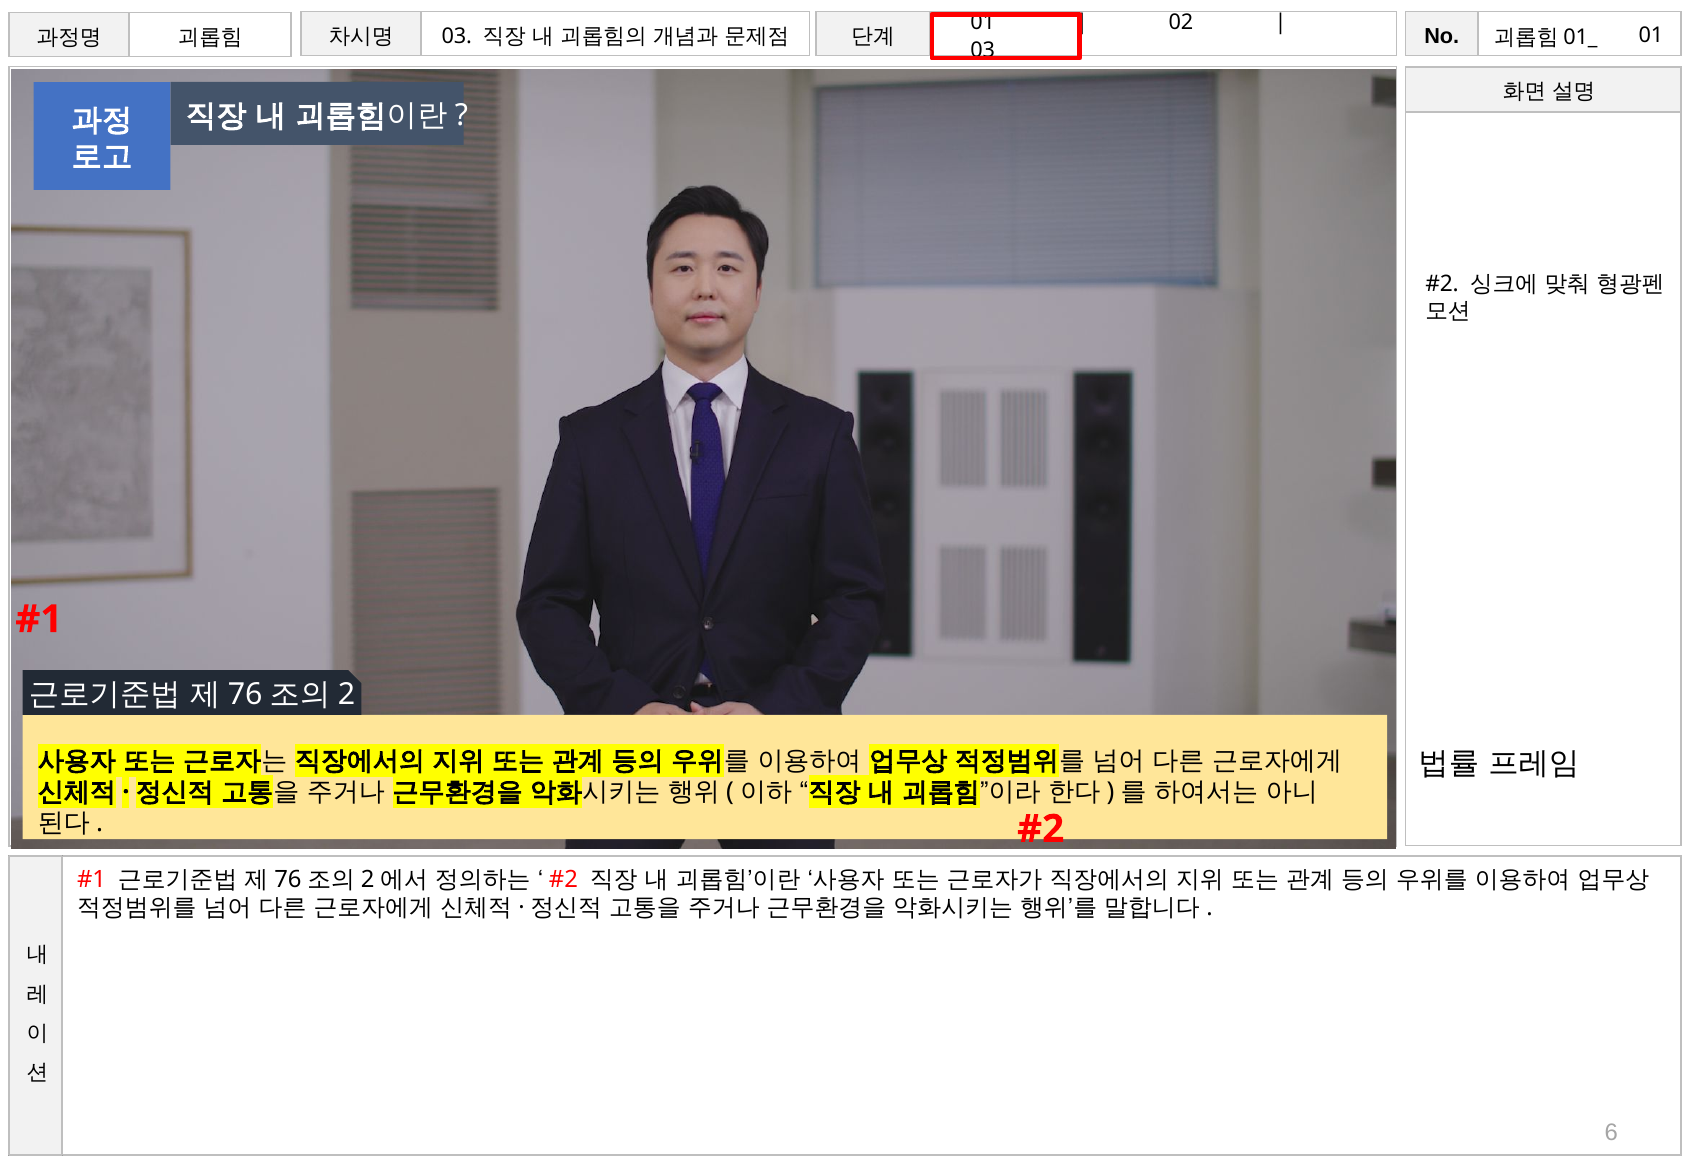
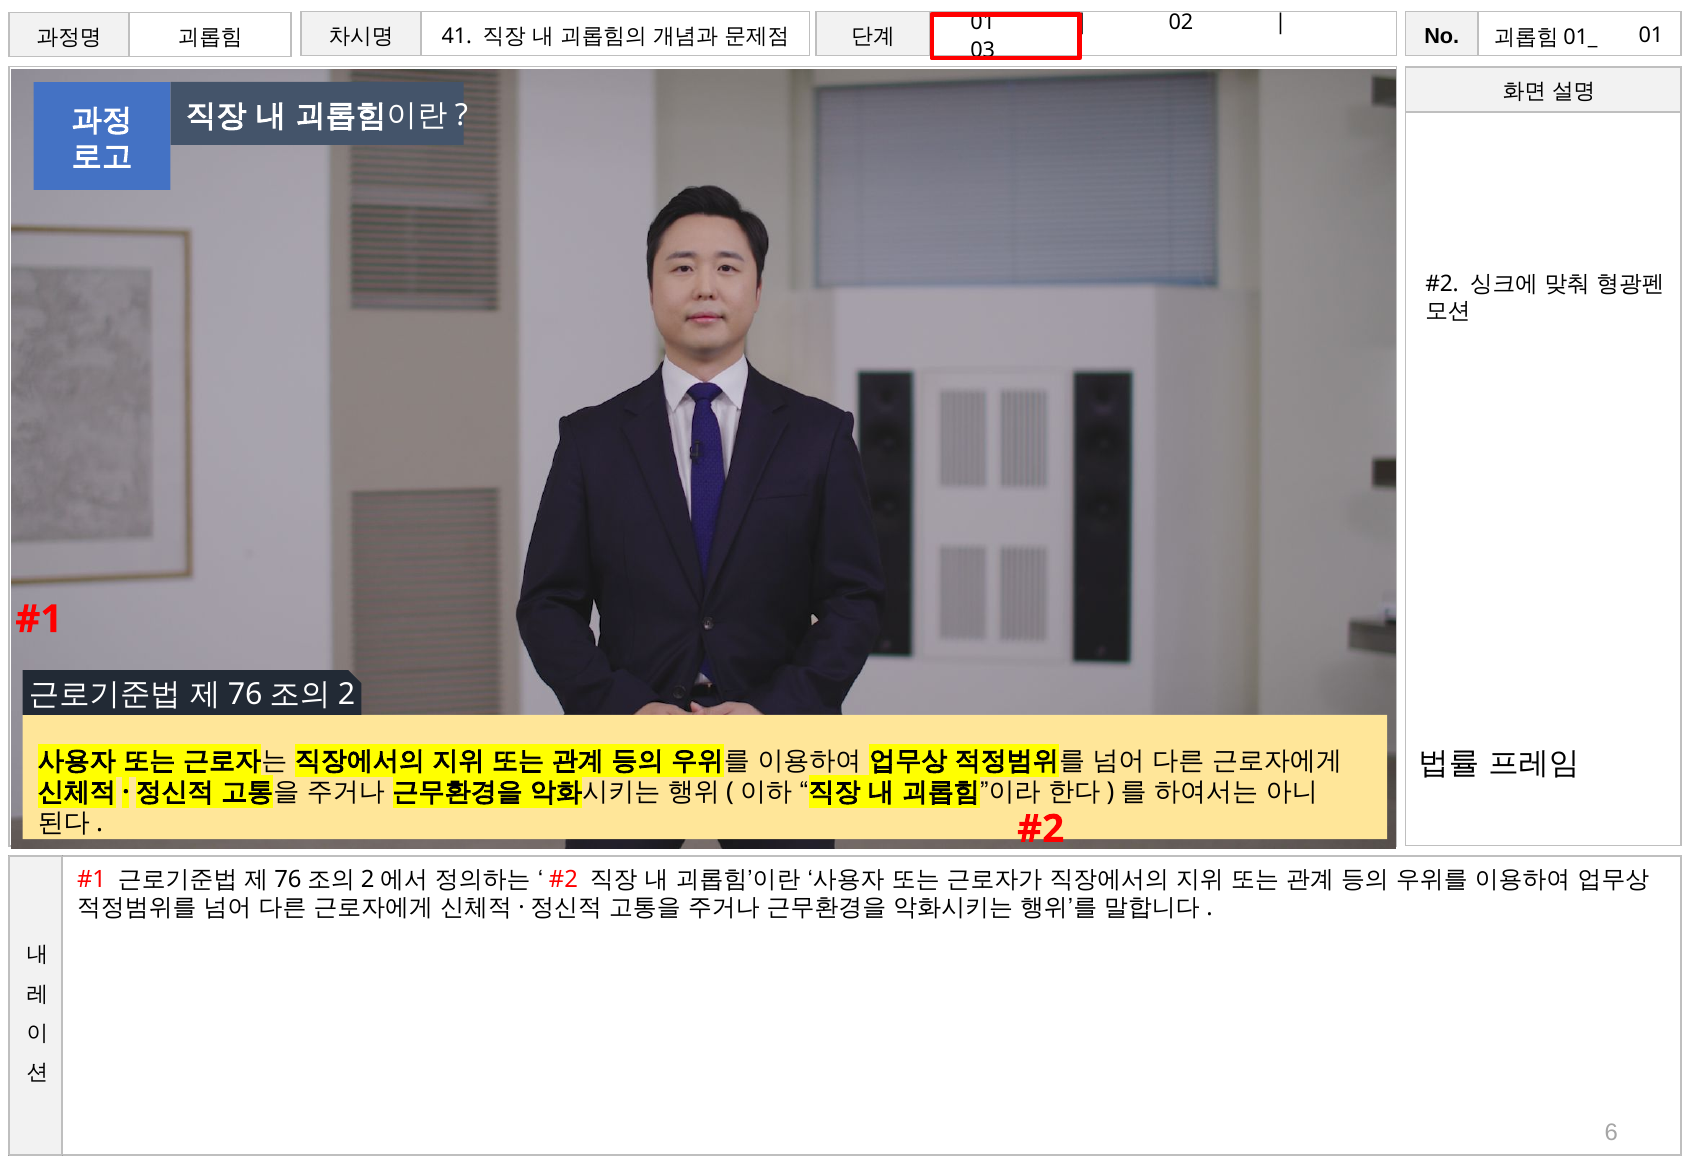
03: 03 -> 41 (457, 36)
